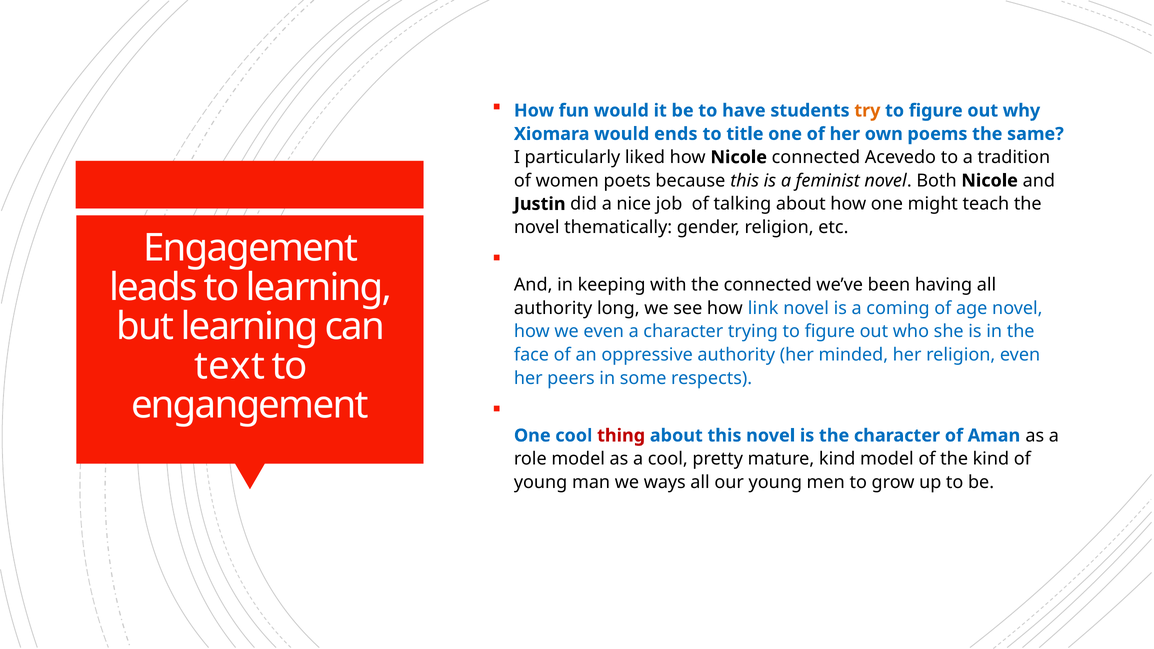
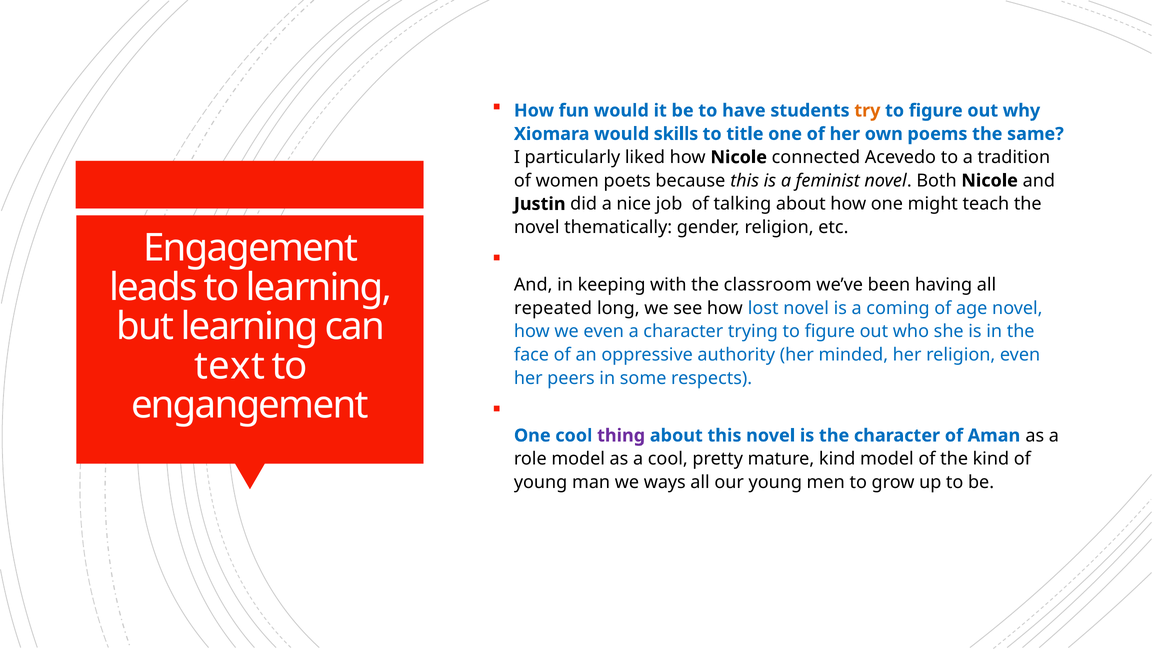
ends: ends -> skills (676, 134)
the connected: connected -> classroom (768, 285)
authority: authority -> repeated (553, 308)
link: link -> lost (763, 308)
thing colour: red -> purple (621, 436)
